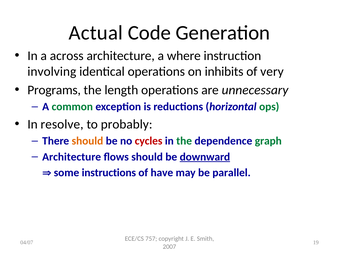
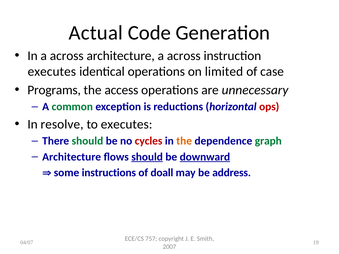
architecture a where: where -> across (184, 56)
involving: involving -> executes (52, 72)
inhibits: inhibits -> limited (224, 72)
very: very -> case (272, 72)
length: length -> access (121, 90)
ops colour: green -> red (269, 107)
to probably: probably -> executes (127, 124)
should colour: orange -> green (87, 141)
the colour: green -> orange (184, 141)
should underline: none -> present (147, 157)
have: have -> doall (162, 173)
parallel: parallel -> address (232, 173)
